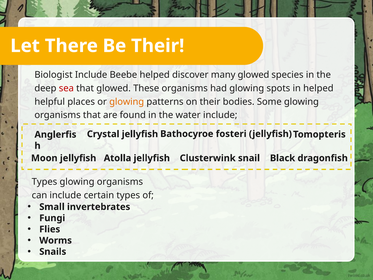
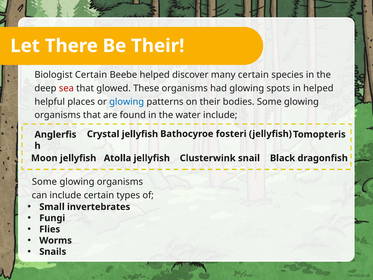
Biologist Include: Include -> Certain (91, 75)
many glowed: glowed -> certain (253, 75)
glowing colour: orange -> blue (127, 102)
Types: Types -> Some (44, 182)
